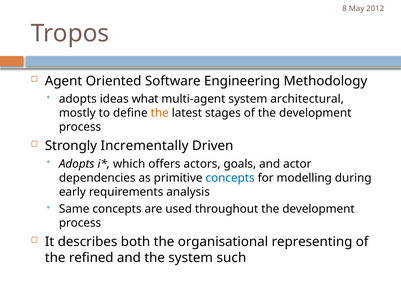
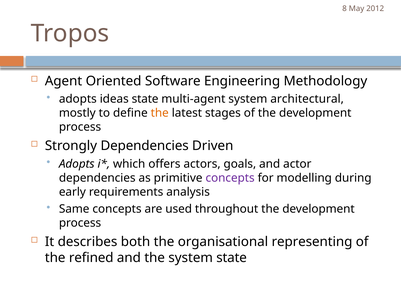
ideas what: what -> state (145, 99)
Strongly Incrementally: Incrementally -> Dependencies (145, 146)
concepts colour: blue -> purple (230, 178)
system such: such -> state (232, 259)
